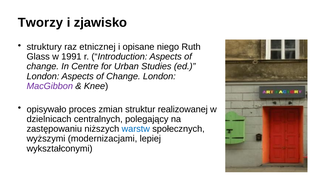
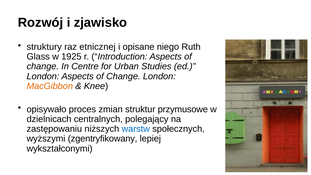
Tworzy: Tworzy -> Rozwój (41, 22)
1991: 1991 -> 1925 (71, 57)
MacGibbon colour: purple -> orange (50, 86)
realizowanej: realizowanej -> przymusowe (183, 109)
modernizacjami: modernizacjami -> zgentryfikowany (103, 139)
